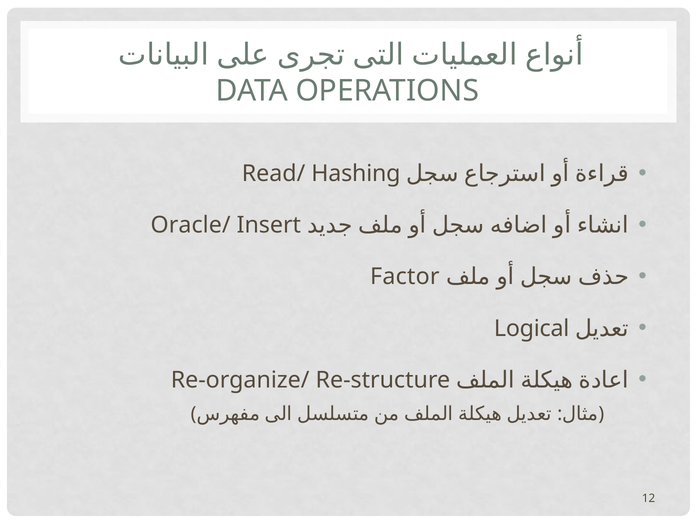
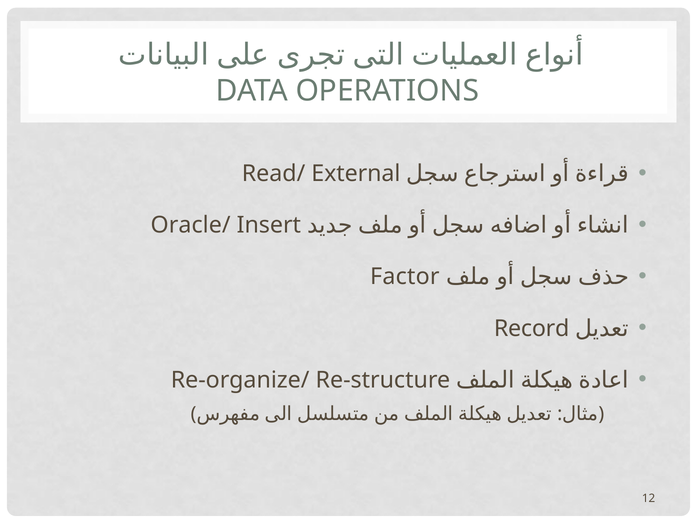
Hashing: Hashing -> External (356, 174)
Logical: Logical -> Record (532, 328)
